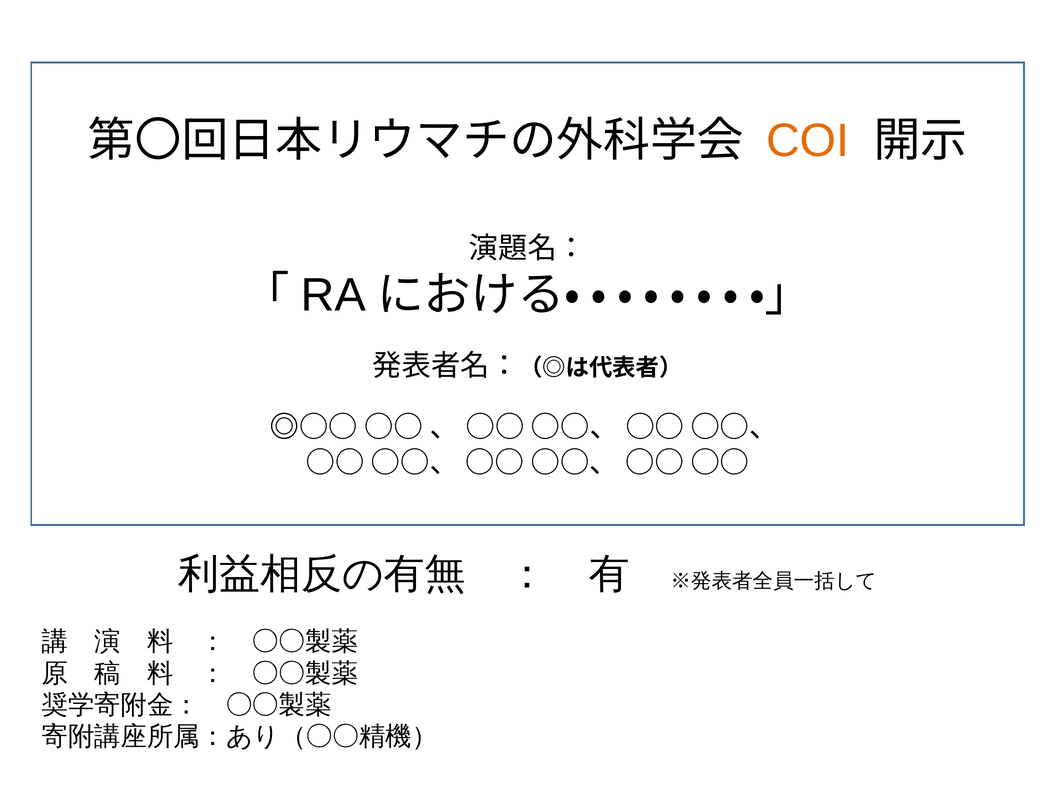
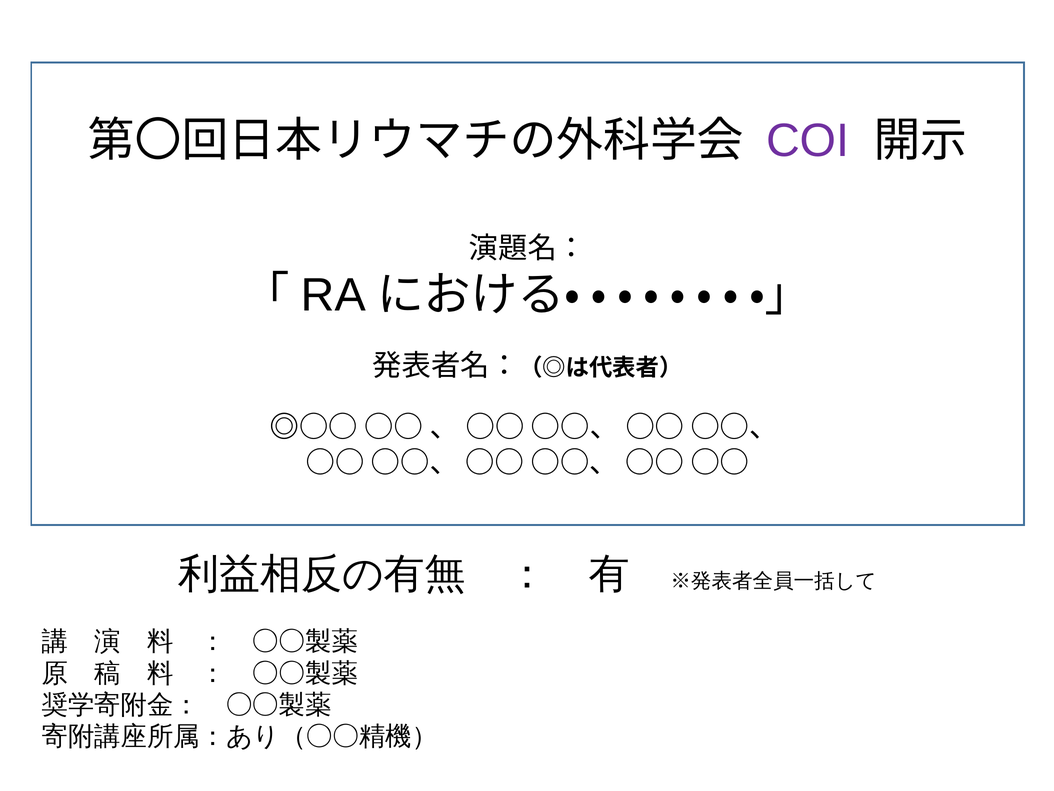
COI colour: orange -> purple (808, 140)
